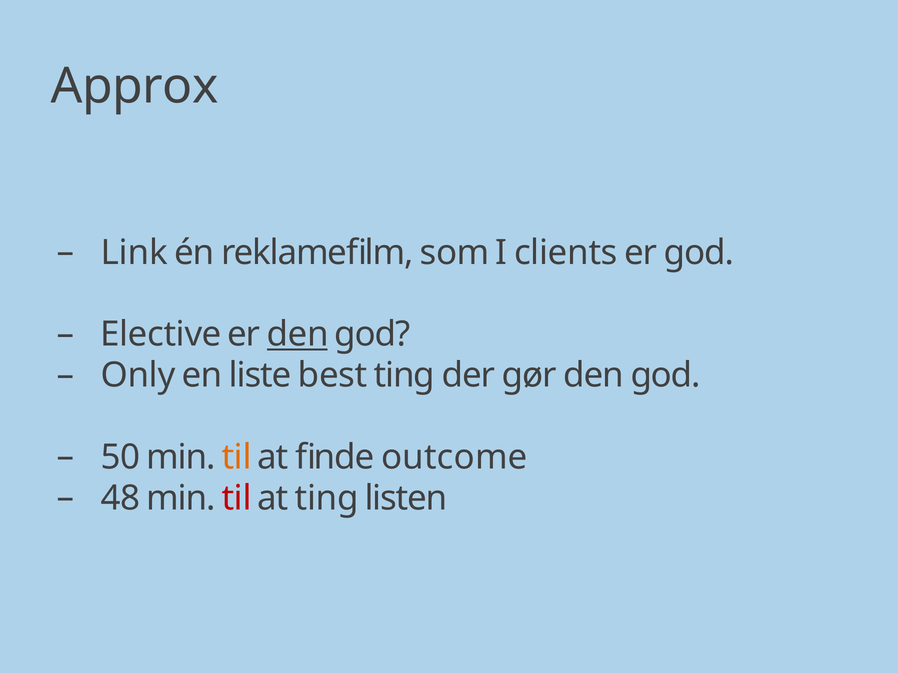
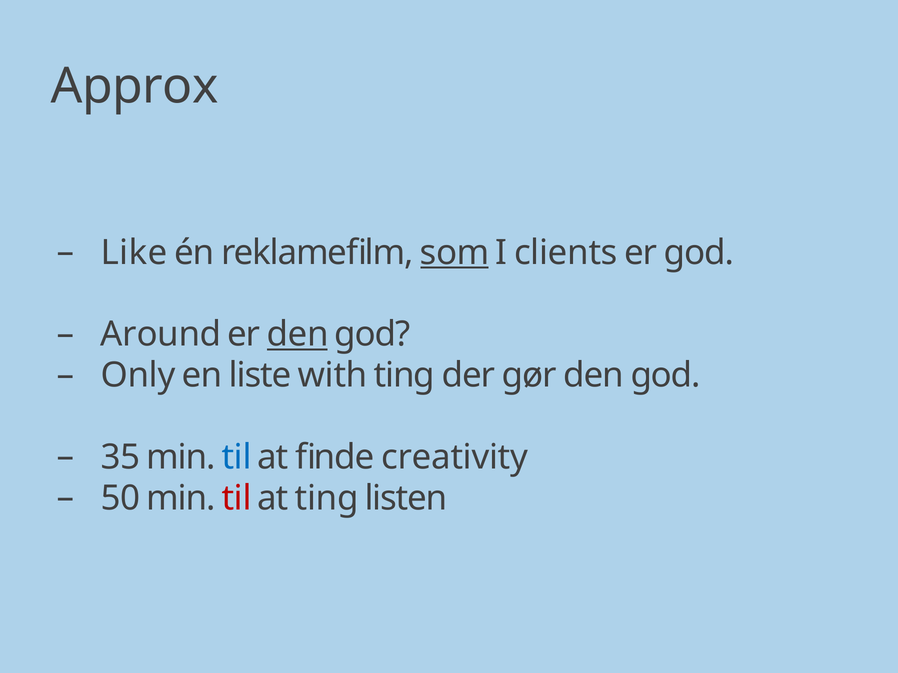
Link: Link -> Like (134, 253)
som underline: none -> present (455, 253)
Elective: Elective -> Around (161, 335)
best: best -> with (333, 376)
50: 50 -> 35 (120, 457)
til colour: orange -> blue (237, 457)
outcome: outcome -> creativity (455, 457)
48: 48 -> 50 (120, 498)
